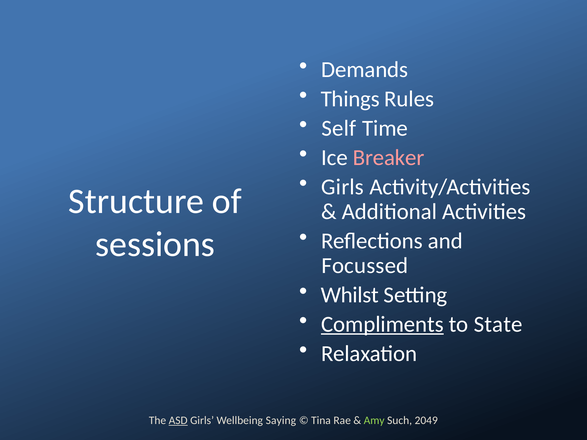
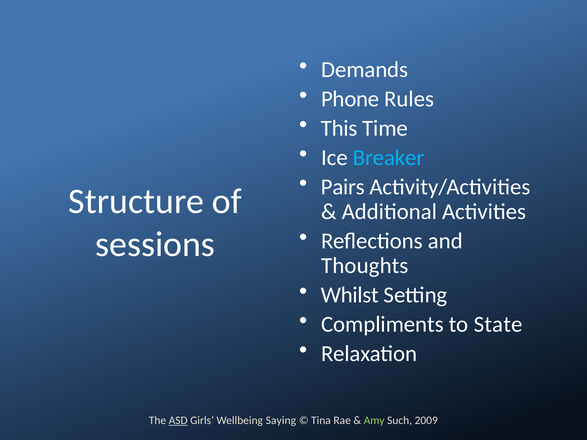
Things: Things -> Phone (350, 99)
Self: Self -> This (339, 128)
Breaker colour: pink -> light blue (389, 158)
Girls: Girls -> Pairs (343, 187)
Focussed: Focussed -> Thoughts (365, 266)
Compliments underline: present -> none (382, 324)
2049: 2049 -> 2009 (426, 421)
